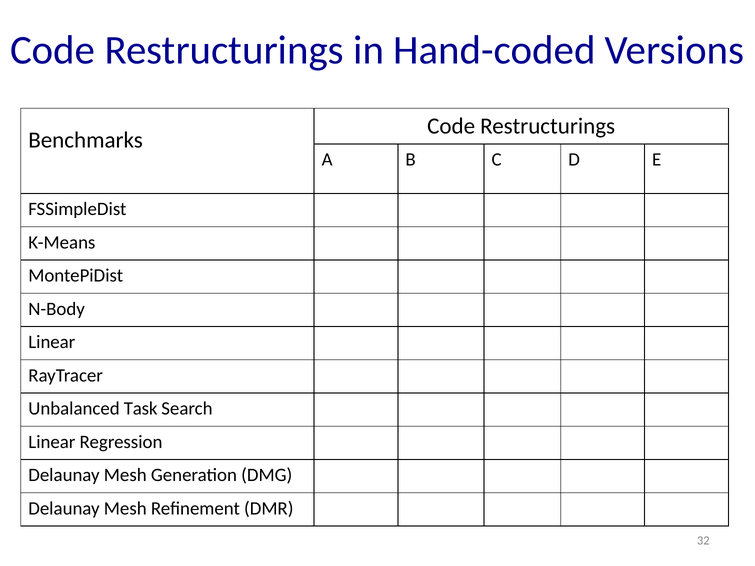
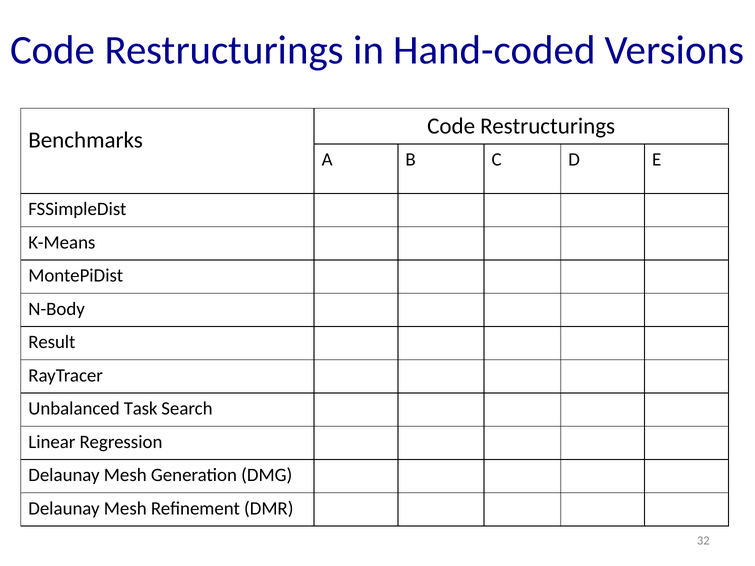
Linear: Linear -> Result (52, 342)
